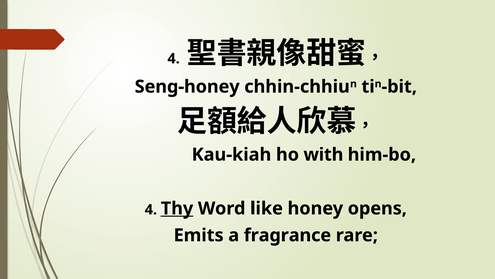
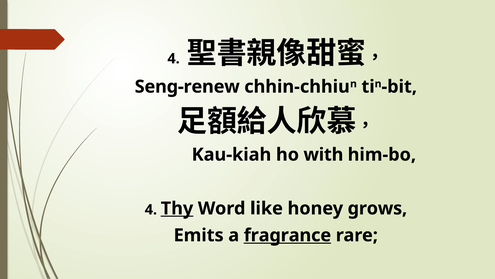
Seng-honey: Seng-honey -> Seng-renew (187, 87)
opens: opens -> grows (377, 208)
fragrance underline: none -> present (287, 235)
